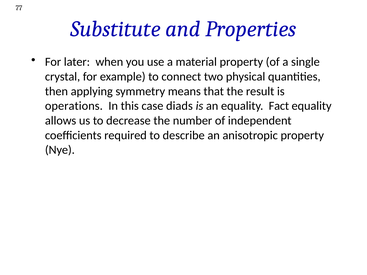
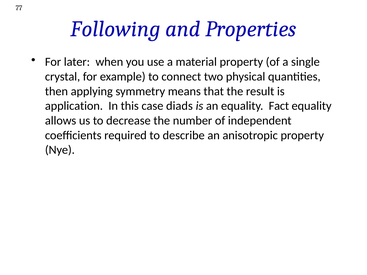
Substitute: Substitute -> Following (115, 29)
operations: operations -> application (74, 106)
